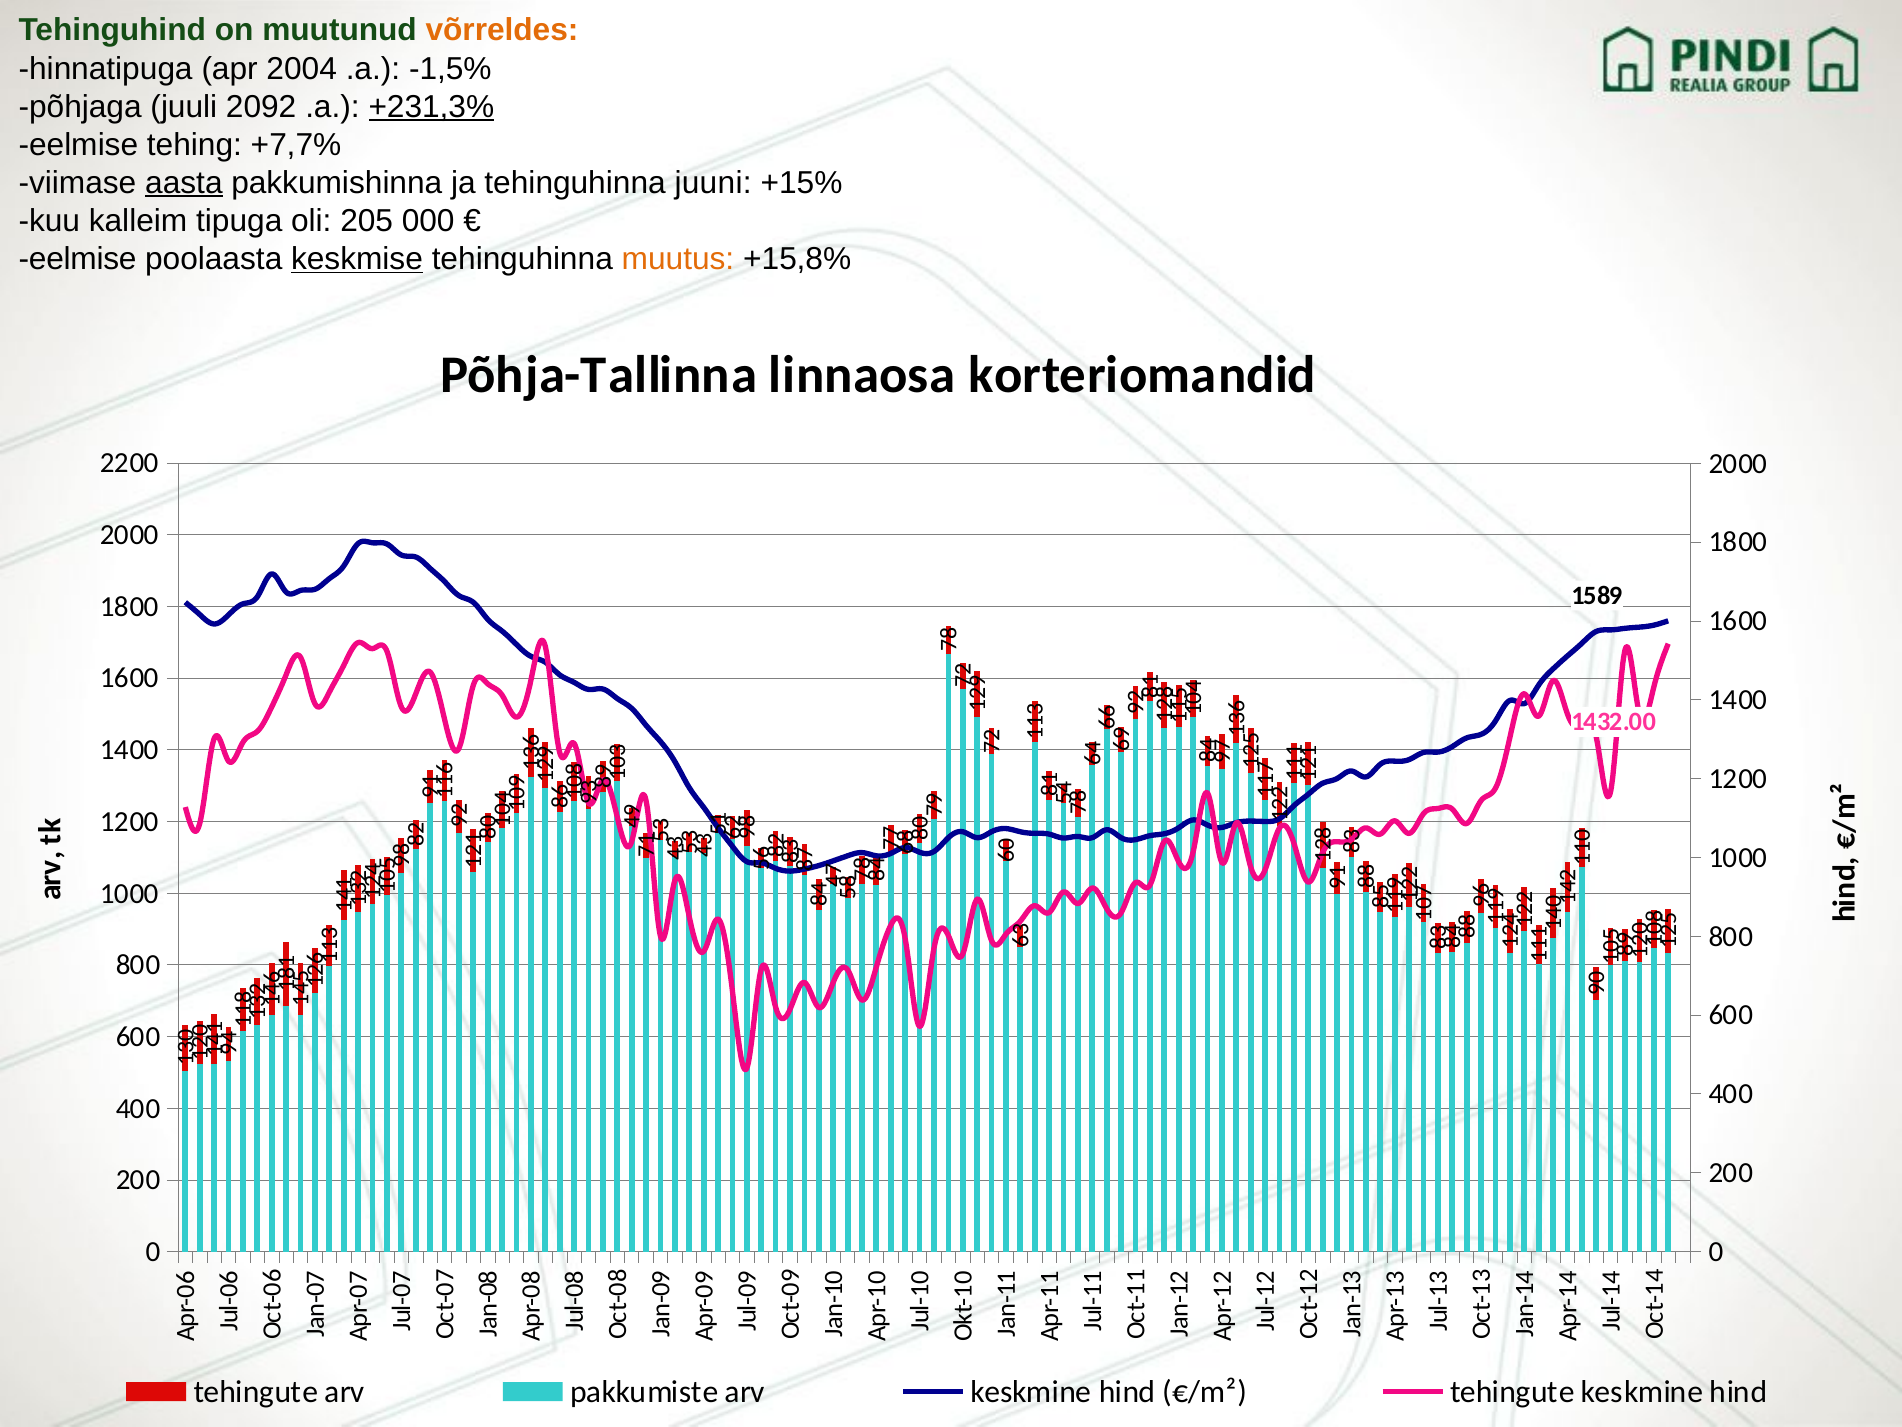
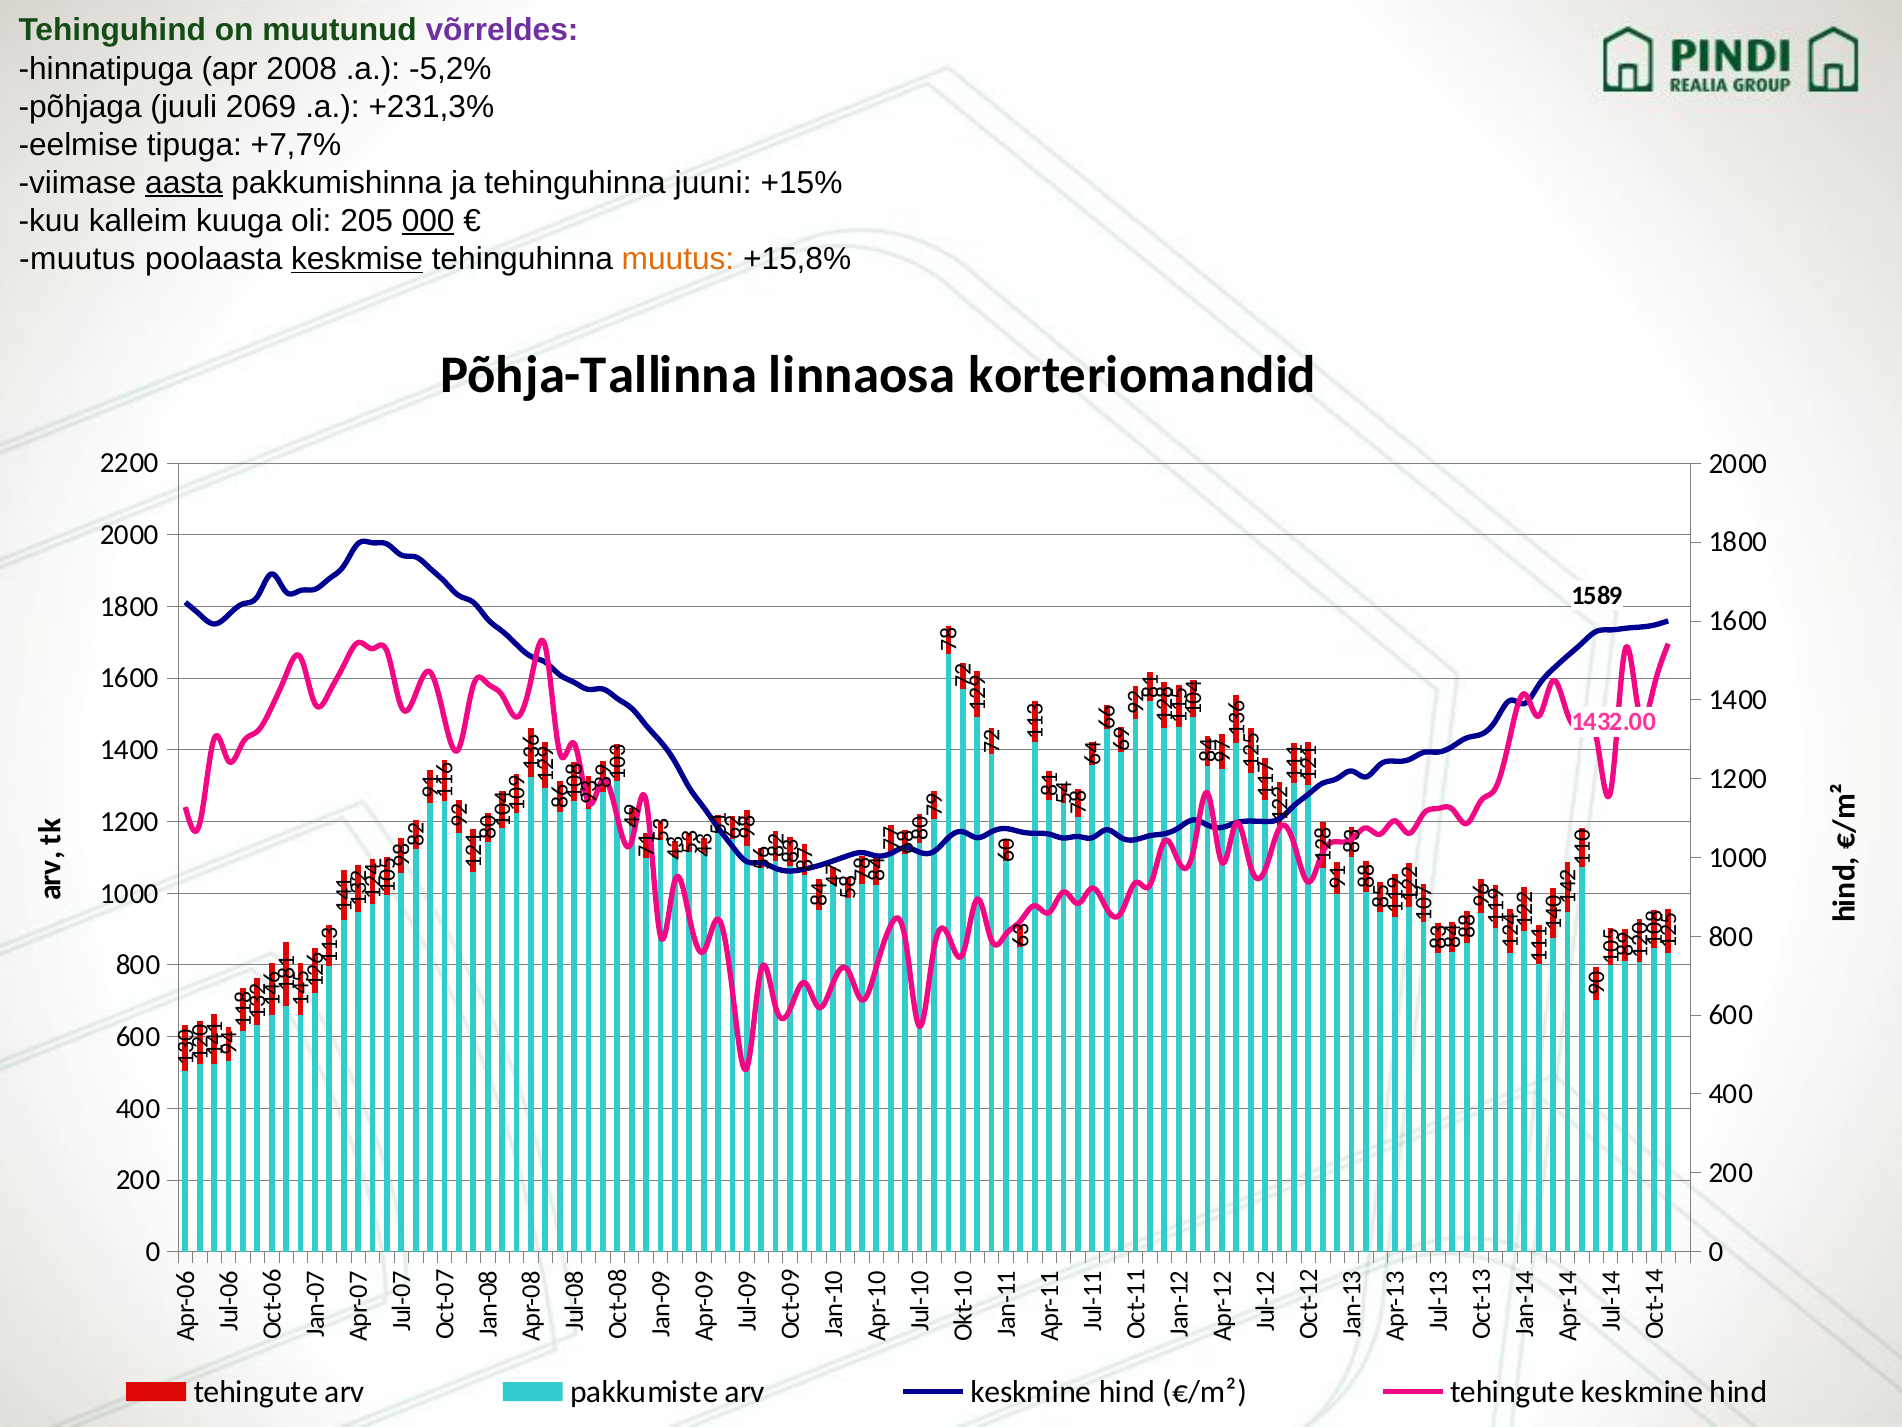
võrreldes colour: orange -> purple (502, 31)
2004: 2004 -> 2008 (302, 69)
-1,5%: -1,5% -> -5,2% (450, 69)
2092: 2092 -> 2069 (261, 107)
+231,3% underline: present -> none (431, 107)
tehing: tehing -> tipuga (194, 145)
tipuga: tipuga -> kuuga (239, 221)
000 underline: none -> present (428, 221)
eelmise: eelmise -> muutus (77, 259)
